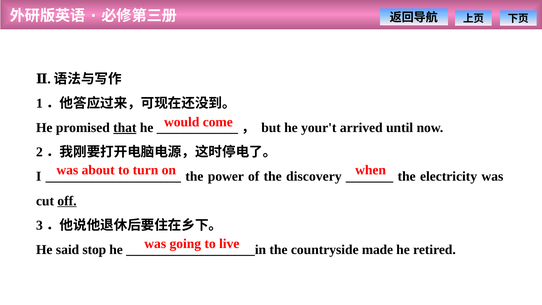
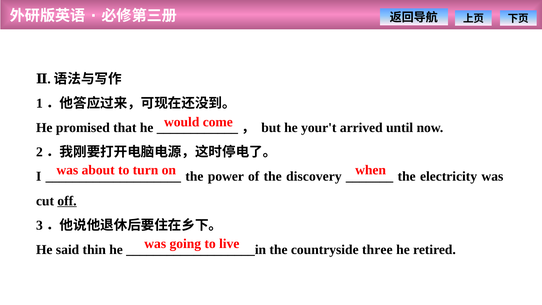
that underline: present -> none (125, 128)
stop: stop -> thin (94, 250)
made: made -> three (377, 250)
